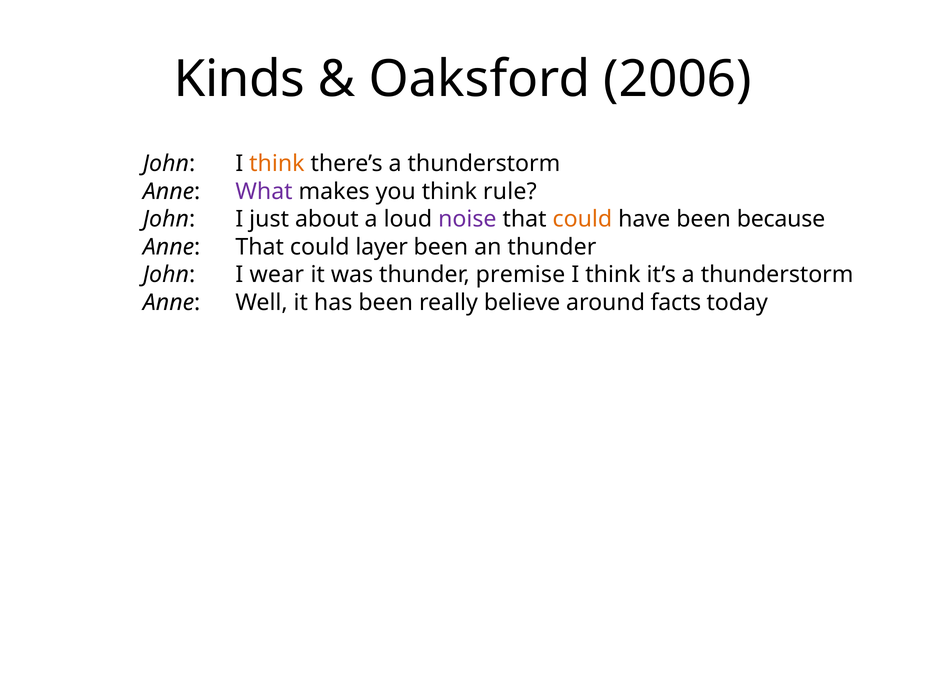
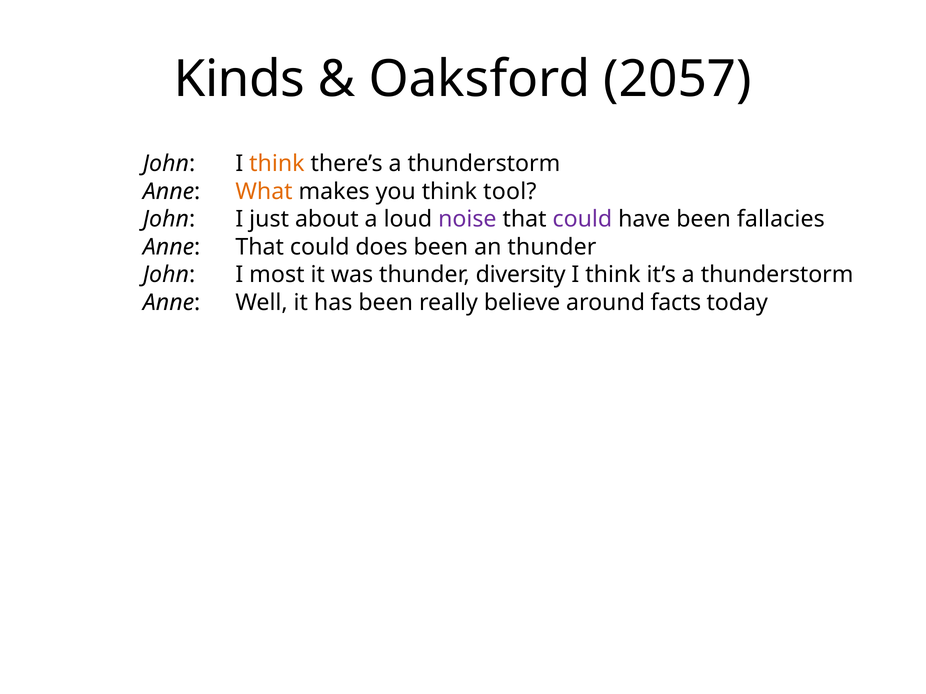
2006: 2006 -> 2057 (678, 79)
What colour: purple -> orange (264, 192)
rule: rule -> tool (510, 192)
could colour: orange -> purple (582, 219)
because: because -> fallacies (781, 219)
layer: layer -> does (382, 247)
wear: wear -> most (277, 275)
premise: premise -> diversity (521, 275)
